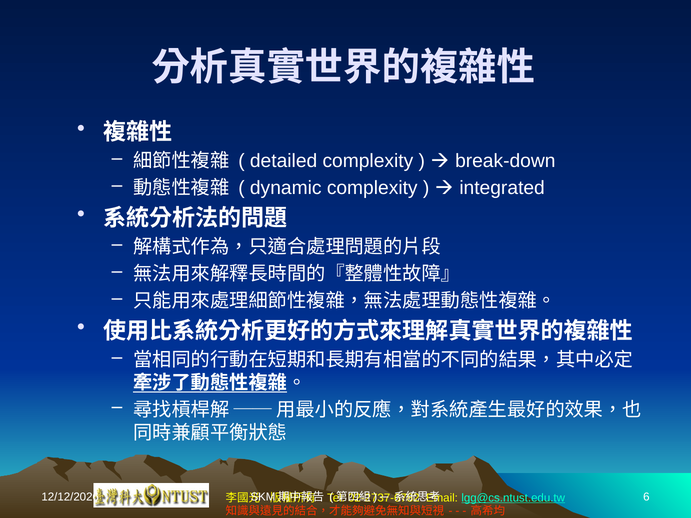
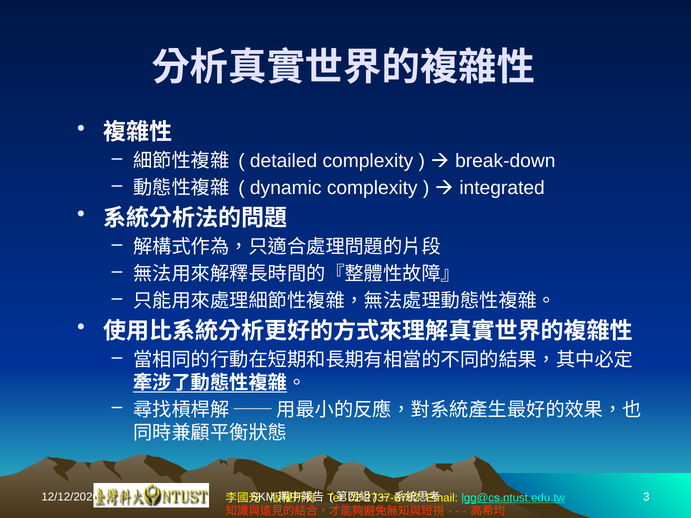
6: 6 -> 3 (646, 497)
